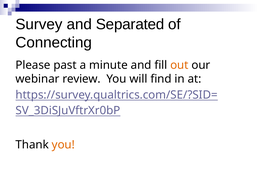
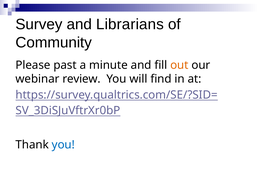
Separated: Separated -> Librarians (130, 24)
Connecting: Connecting -> Community (54, 42)
you colour: orange -> blue (63, 145)
